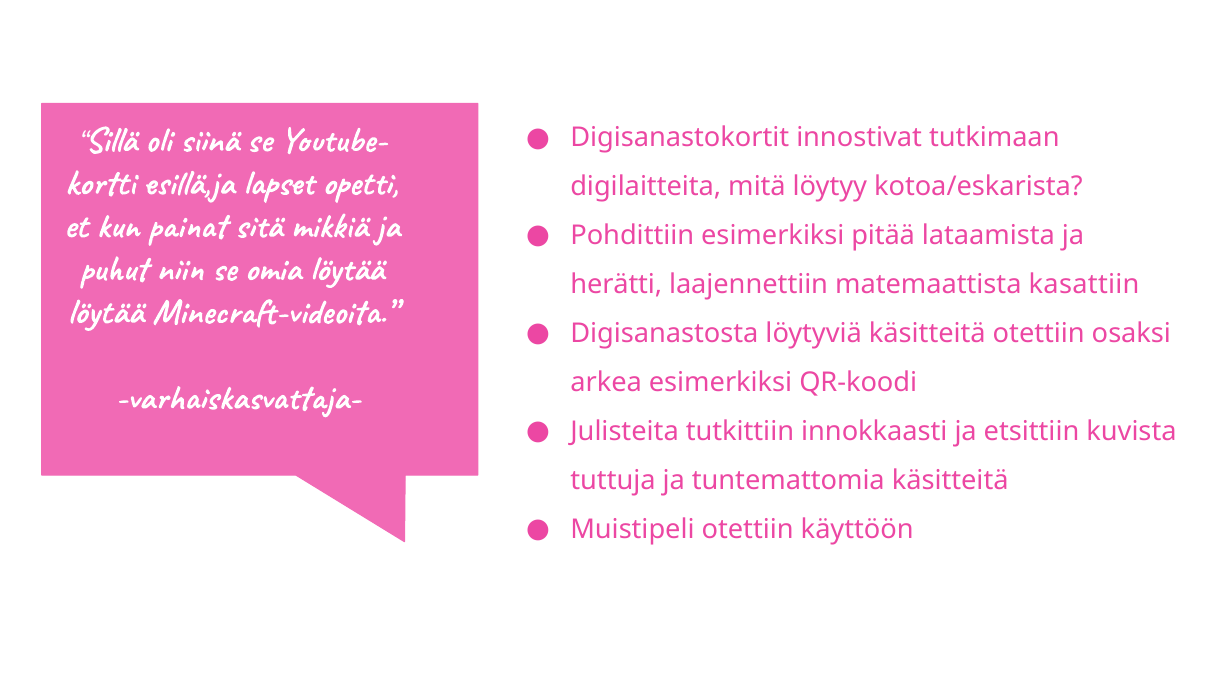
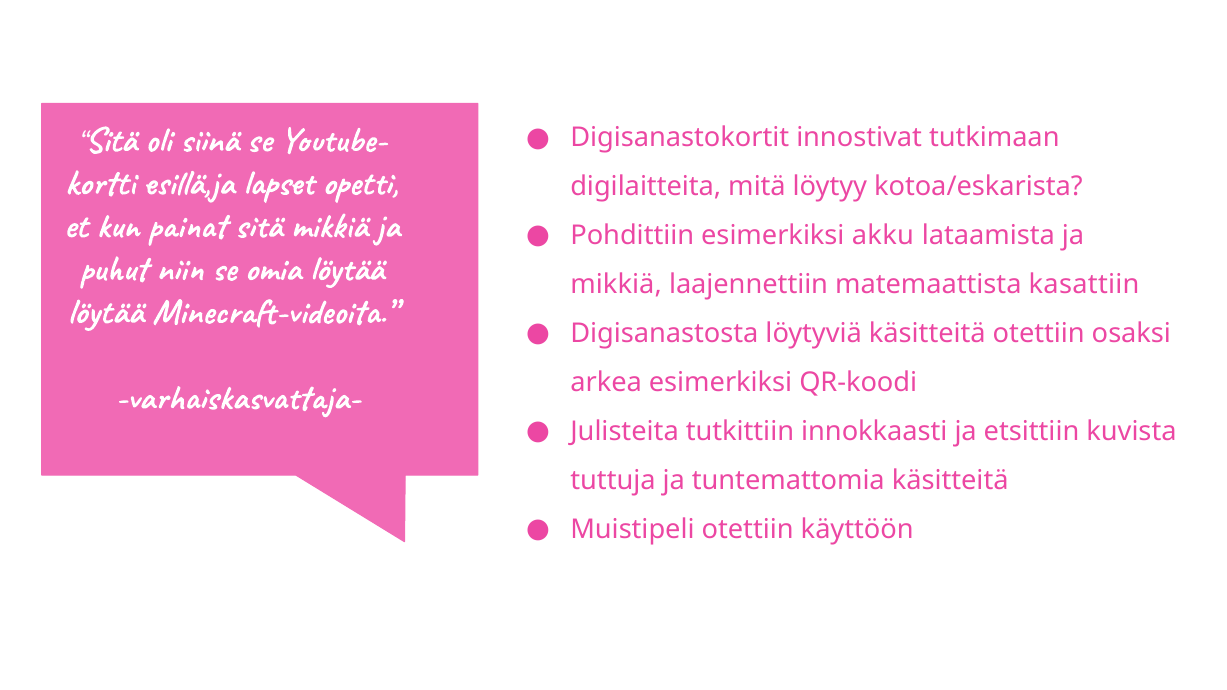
Sillä: Sillä -> Sitä (111, 140)
pitää: pitää -> akku (883, 235)
herätti: herätti -> mikkiä (616, 284)
